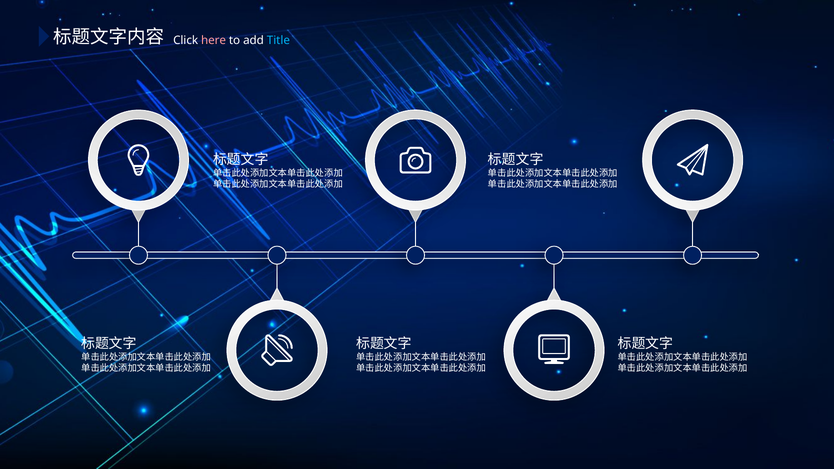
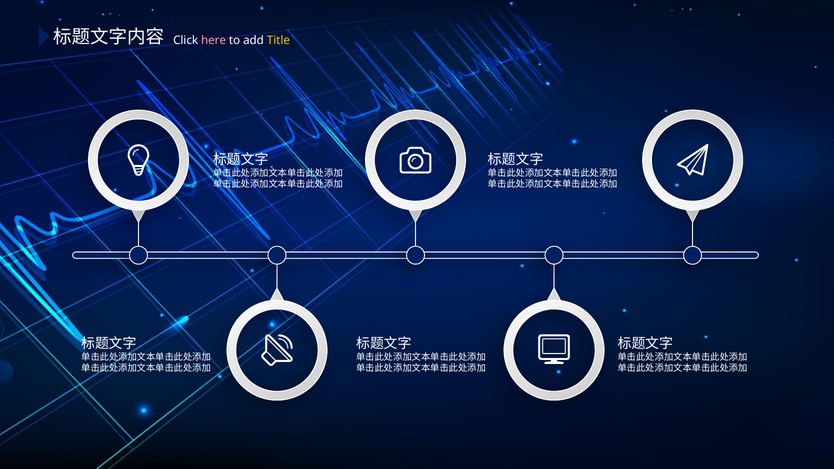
Title colour: light blue -> yellow (278, 40)
